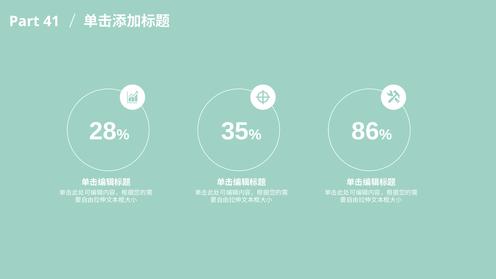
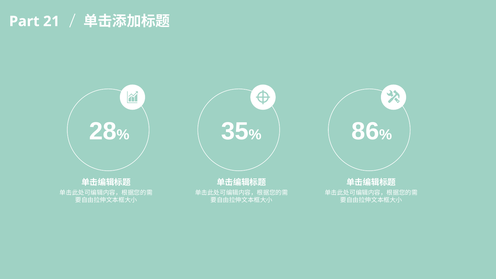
41: 41 -> 21 (51, 21)
